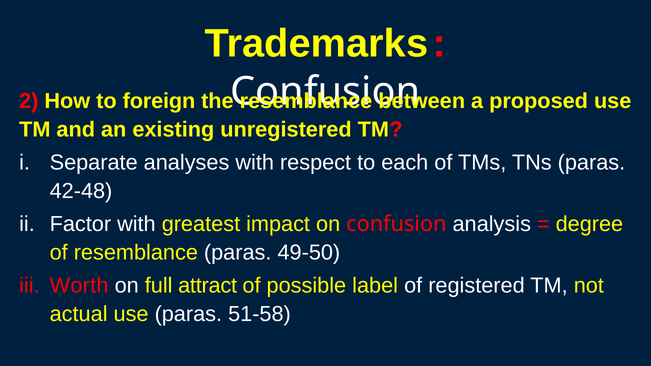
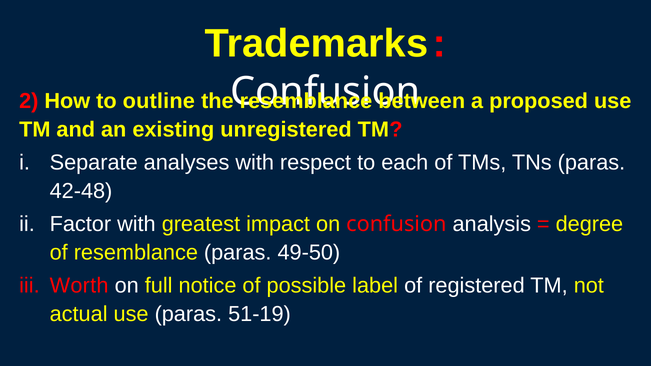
foreign: foreign -> outline (159, 101)
attract: attract -> notice (208, 286)
51-58: 51-58 -> 51-19 (260, 314)
